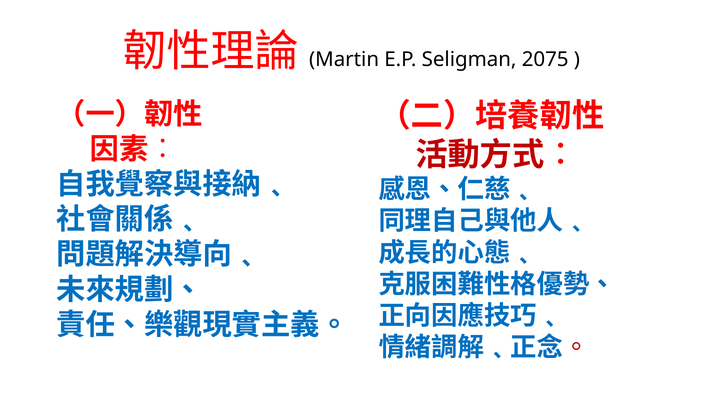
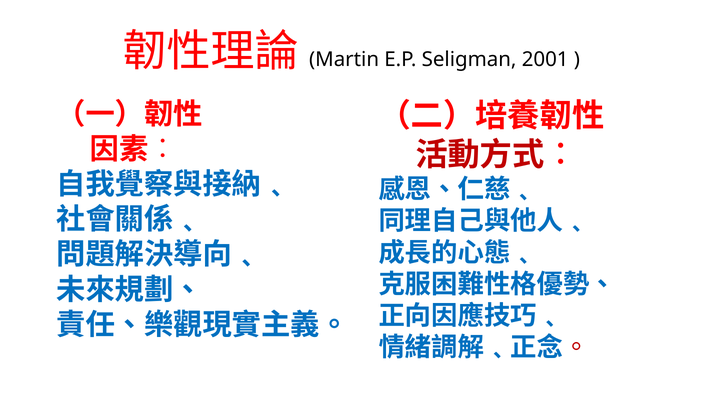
2075: 2075 -> 2001 (545, 60)
